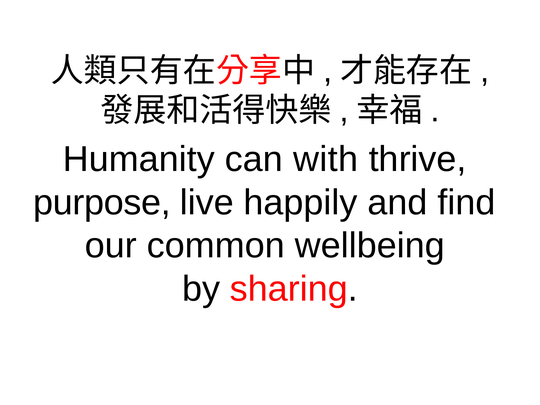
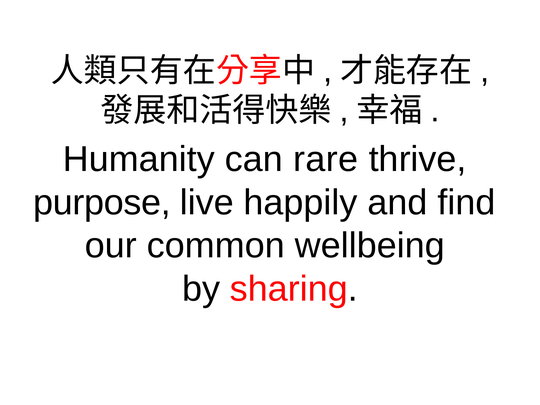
with: with -> rare (326, 159)
